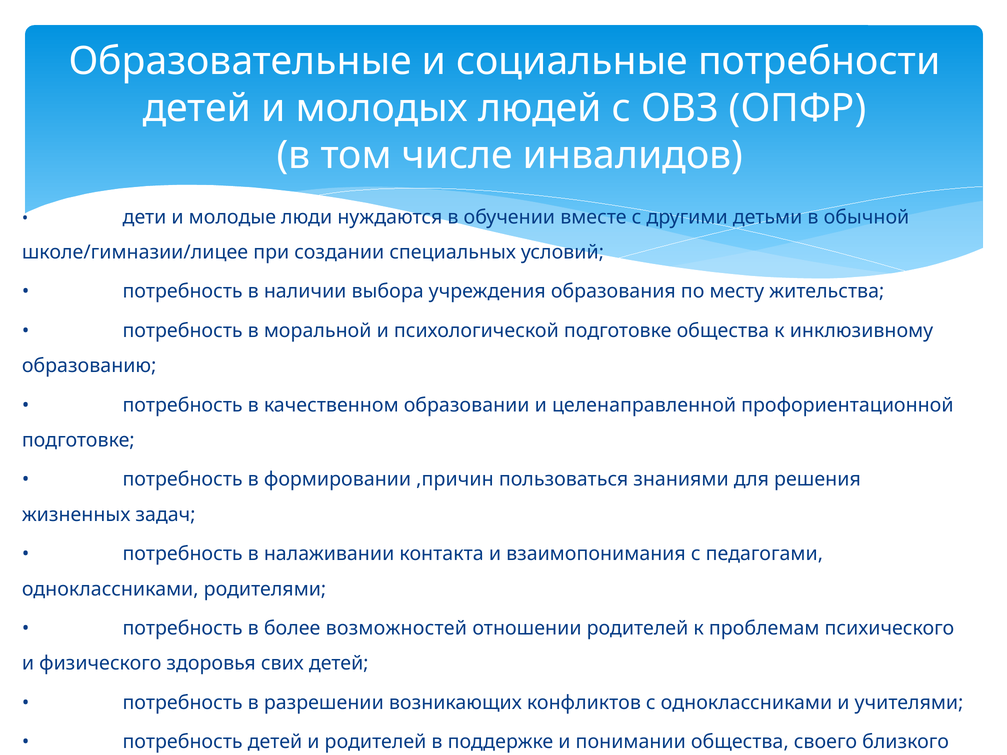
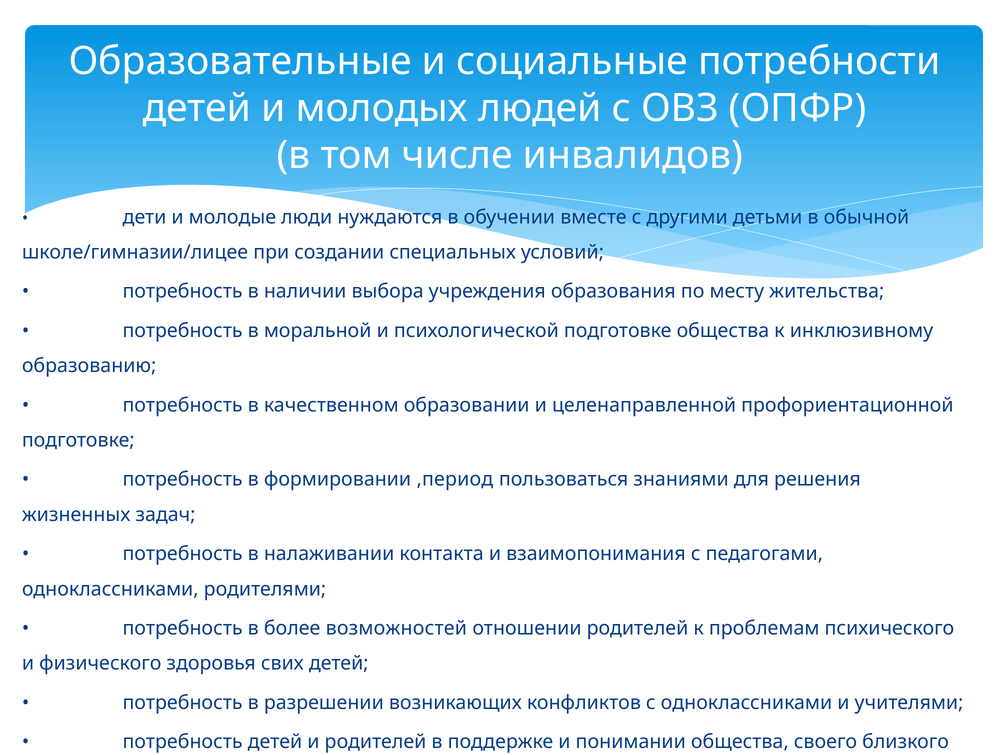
,причин: ,причин -> ,период (455, 480)
